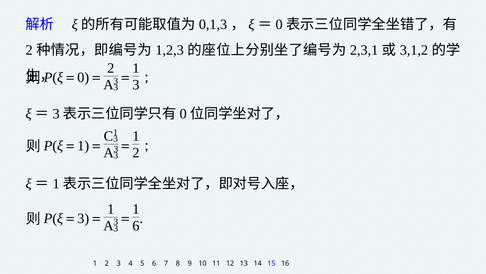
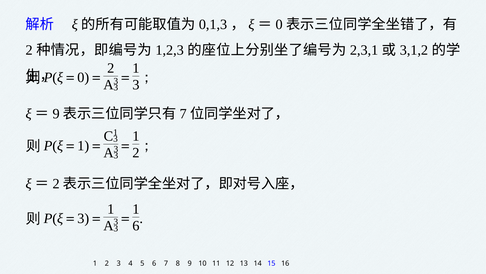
3: 3 -> 9 (56, 113)
0: 0 -> 7 (183, 113)
1: 1 -> 2 (56, 183)
